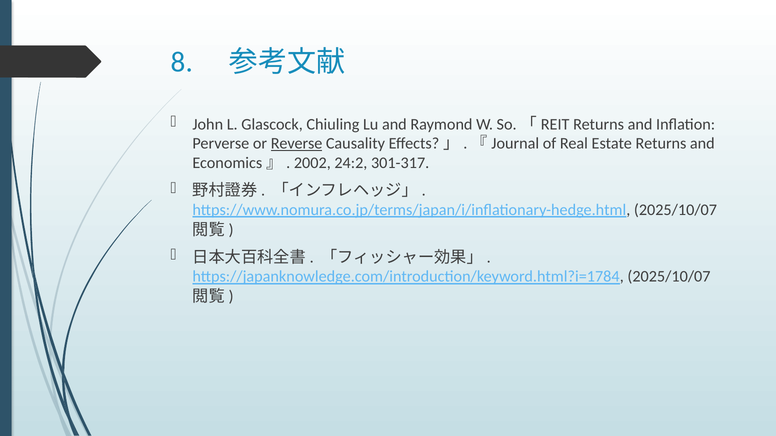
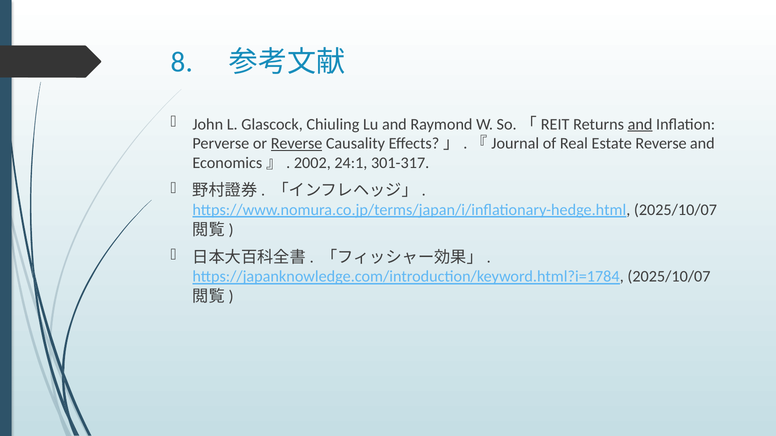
and underline: none -> present (640, 124)
Estate Returns: Returns -> Reverse (661, 144)
24:2: 24:2 -> 24:1 (351, 163)
